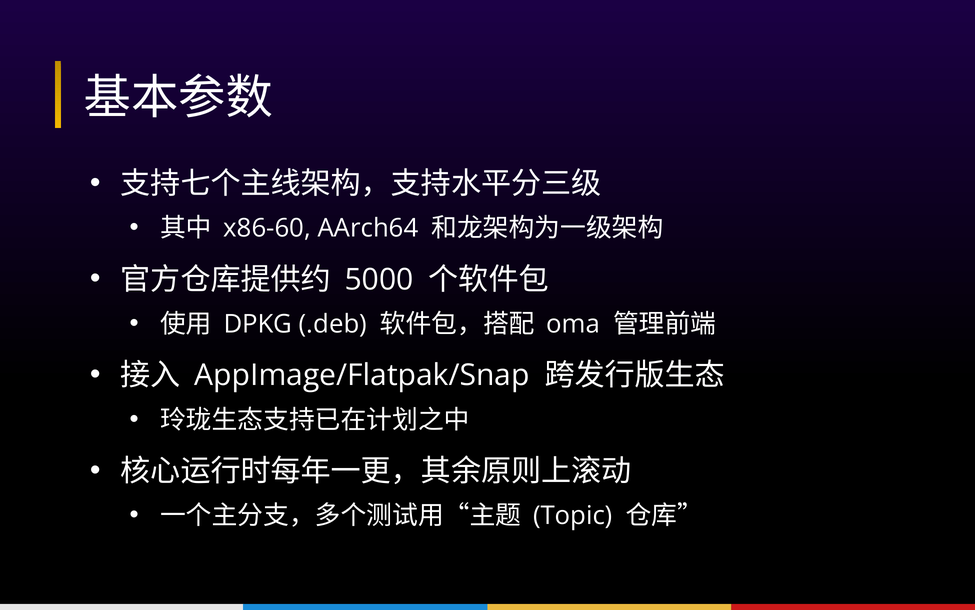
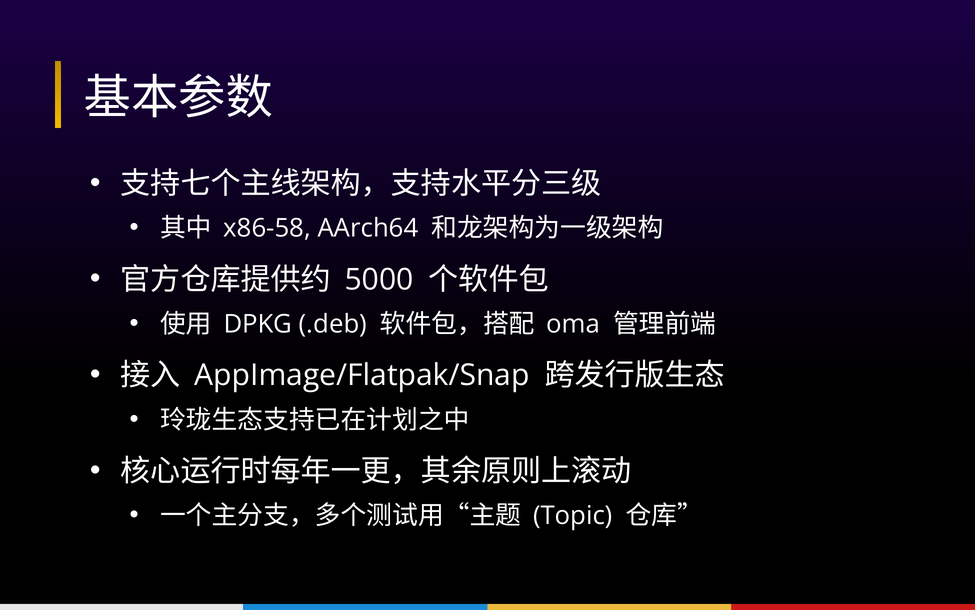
x86-60: x86-60 -> x86-58 (267, 228)
